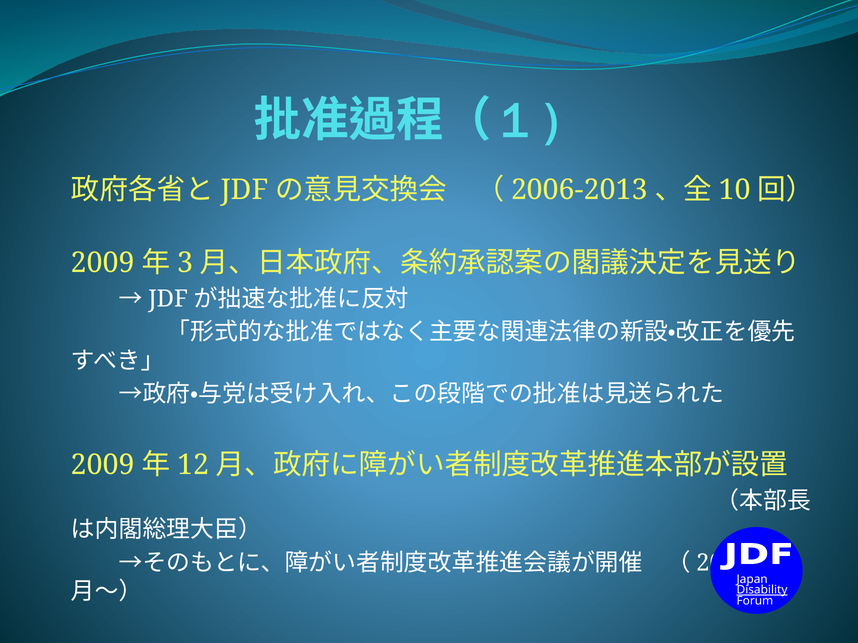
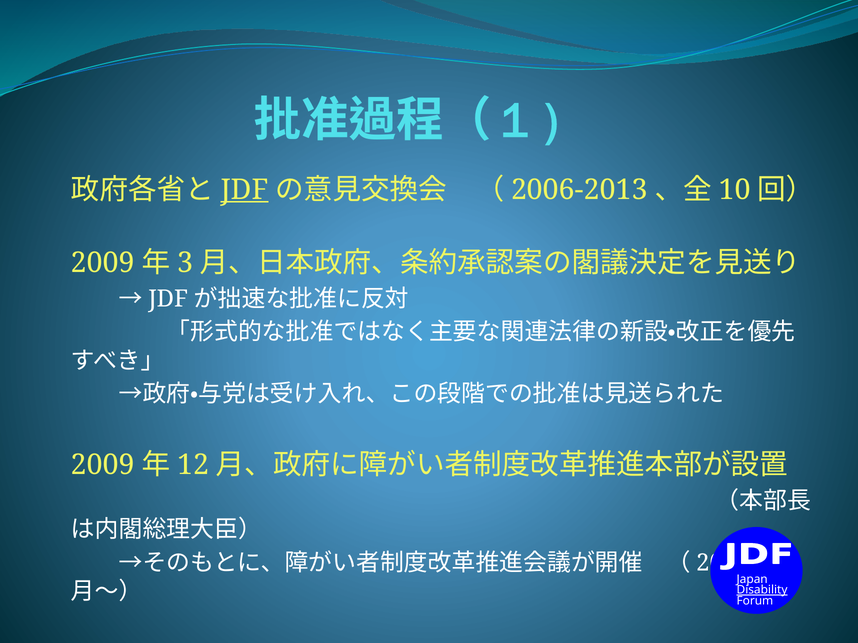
JDF underline: none -> present (245, 190)
